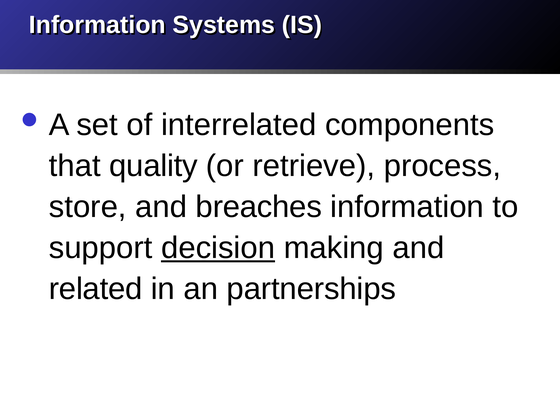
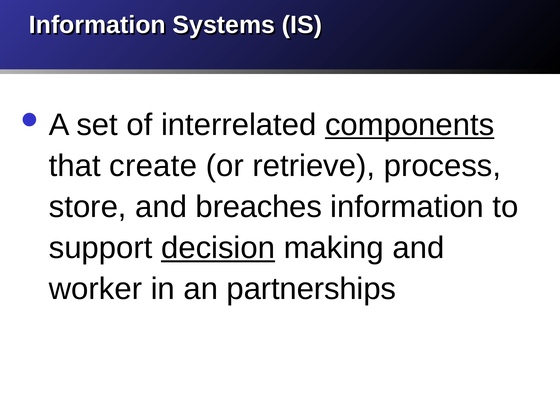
components underline: none -> present (410, 125)
quality: quality -> create (153, 166)
related: related -> worker (95, 289)
